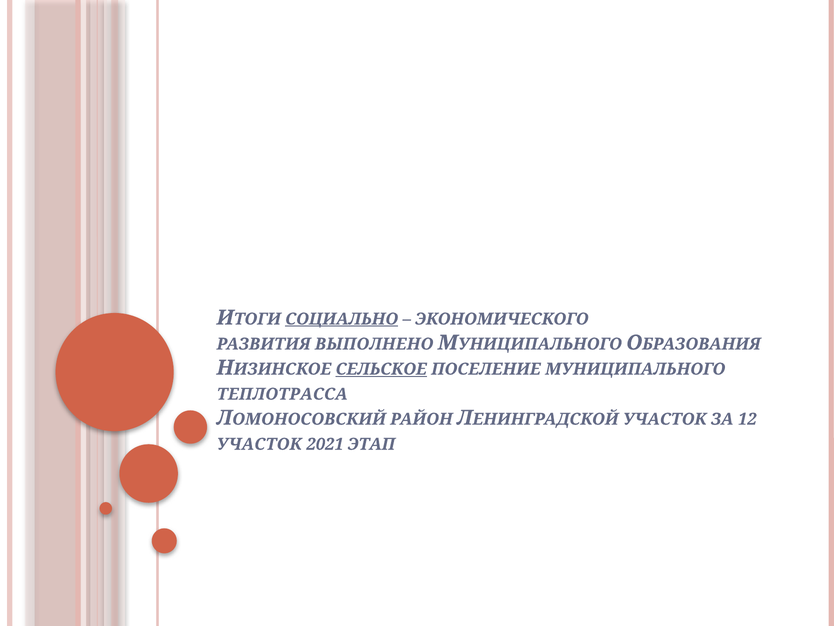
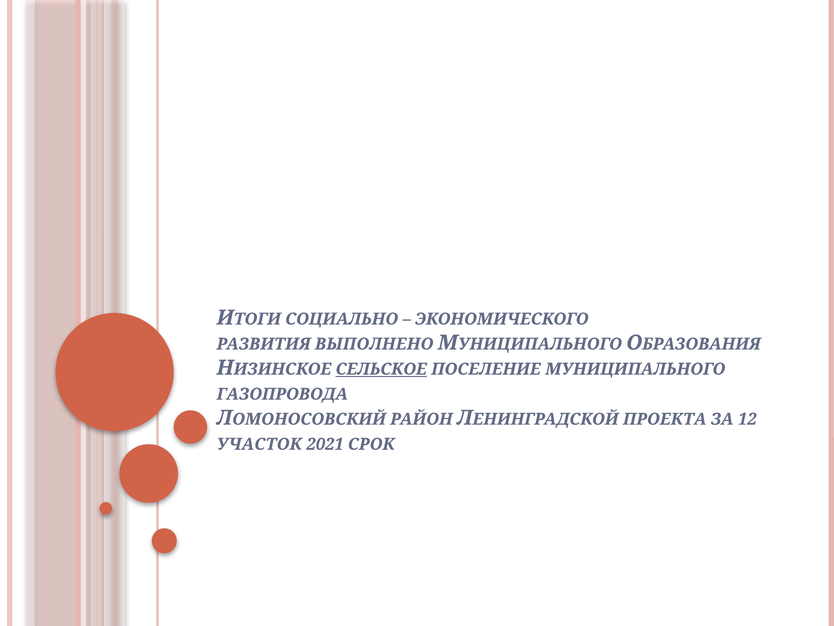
СОЦИАЛЬНО underline: present -> none (342, 319)
ТЕПЛОТРАССА: ТЕПЛОТРАССА -> ГАЗОПРОВОДА (282, 394)
УЧАСТОК: УЧАСТОК -> ПРОЕКТА (665, 419)
ЭТАП: ЭТАП -> СРОК (371, 444)
